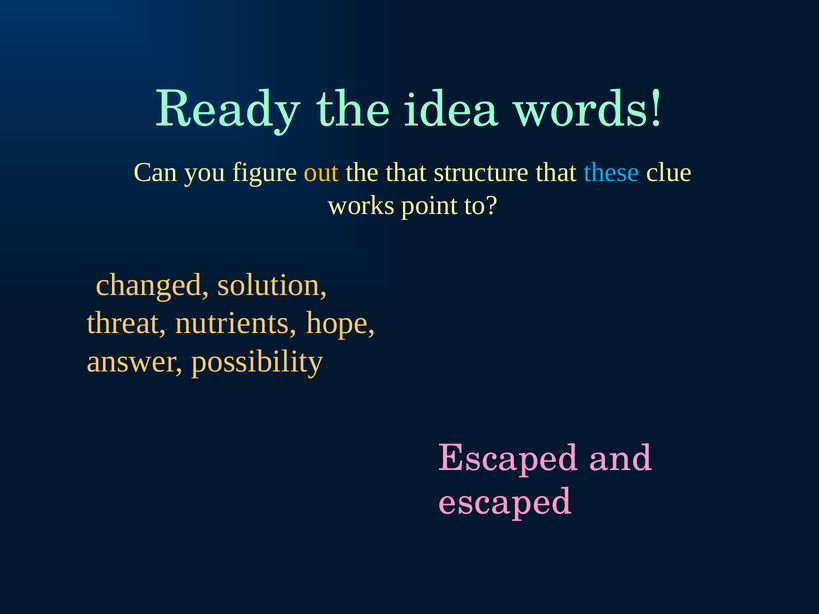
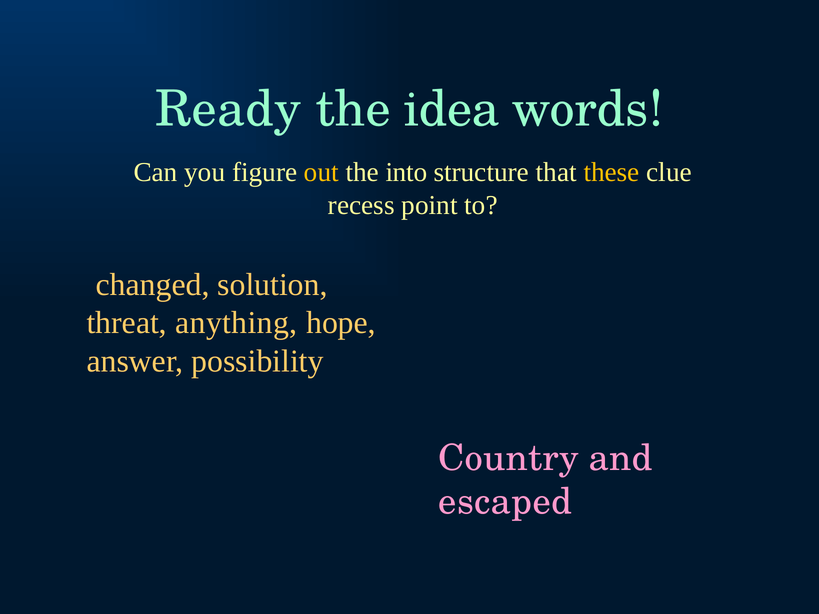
the that: that -> into (406, 172)
these colour: light blue -> yellow (612, 172)
works: works -> recess (361, 205)
nutrients: nutrients -> anything (236, 323)
Escaped: Escaped -> Country (508, 458)
